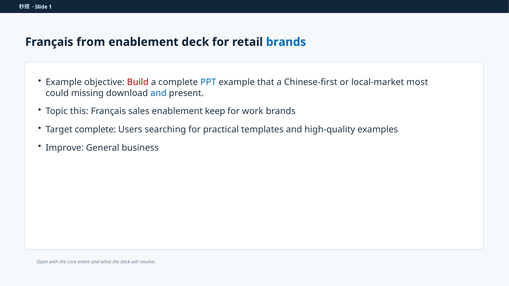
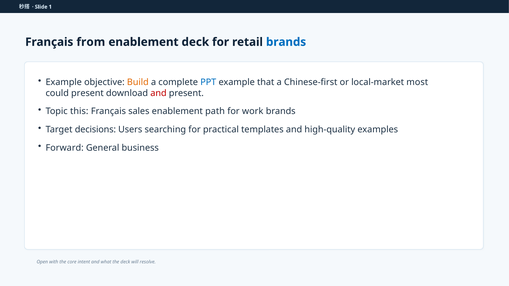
Build colour: red -> orange (138, 82)
could missing: missing -> present (87, 93)
and colour: blue -> red (158, 93)
keep: keep -> path (215, 111)
Target complete: complete -> decisions (95, 130)
Improve: Improve -> Forward (65, 148)
